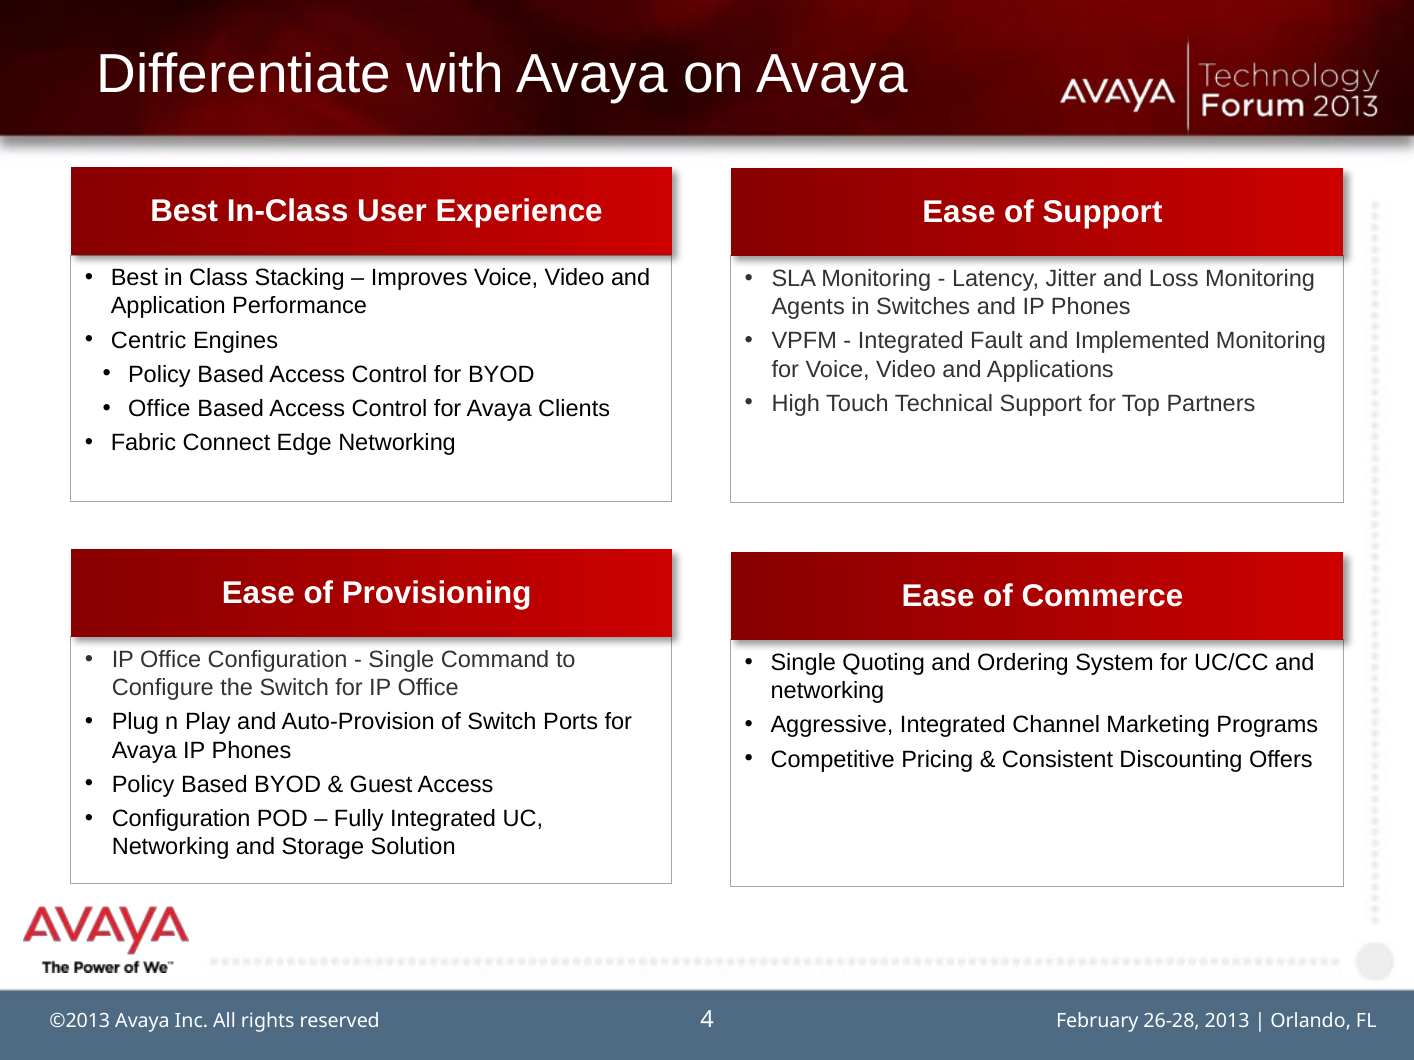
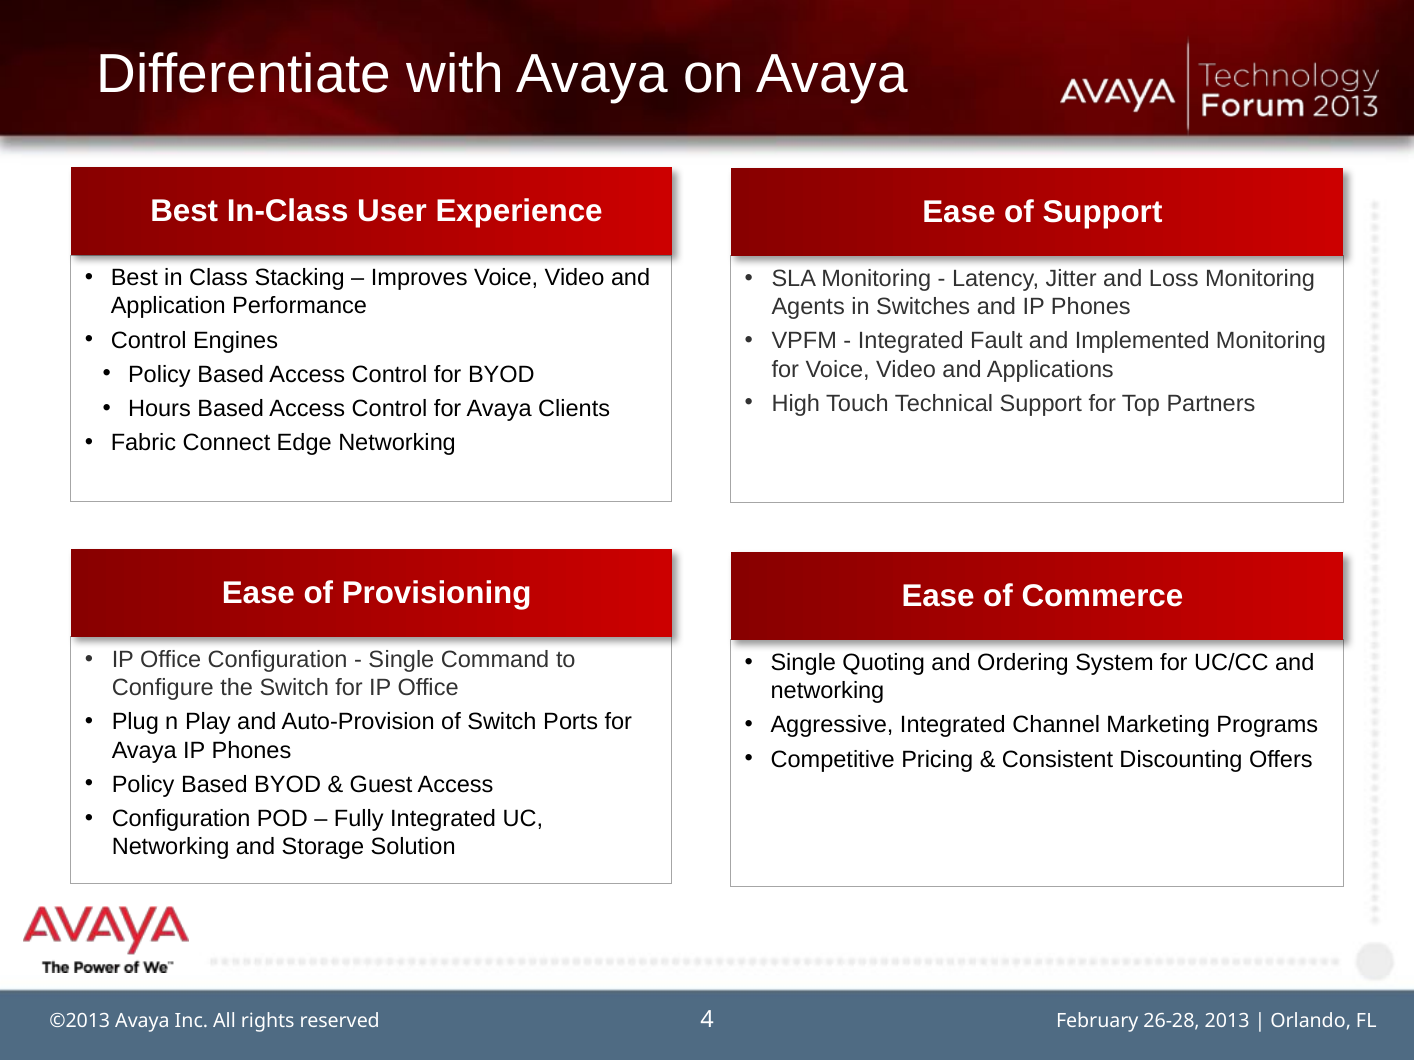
Centric: Centric -> Control (149, 340)
Office: Office -> Hours (159, 409)
